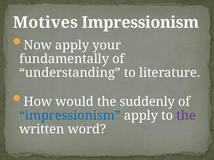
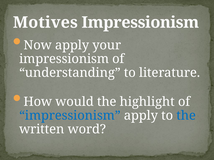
fundamentally: fundamentally -> impressionism (64, 59)
suddenly: suddenly -> highlight (147, 102)
the colour: purple -> blue (186, 116)
